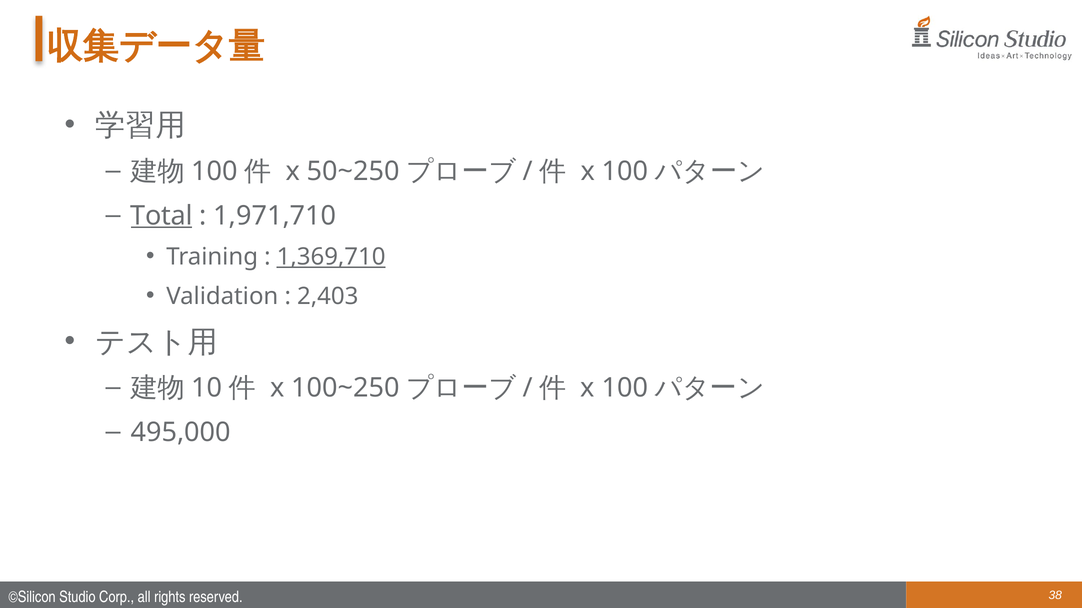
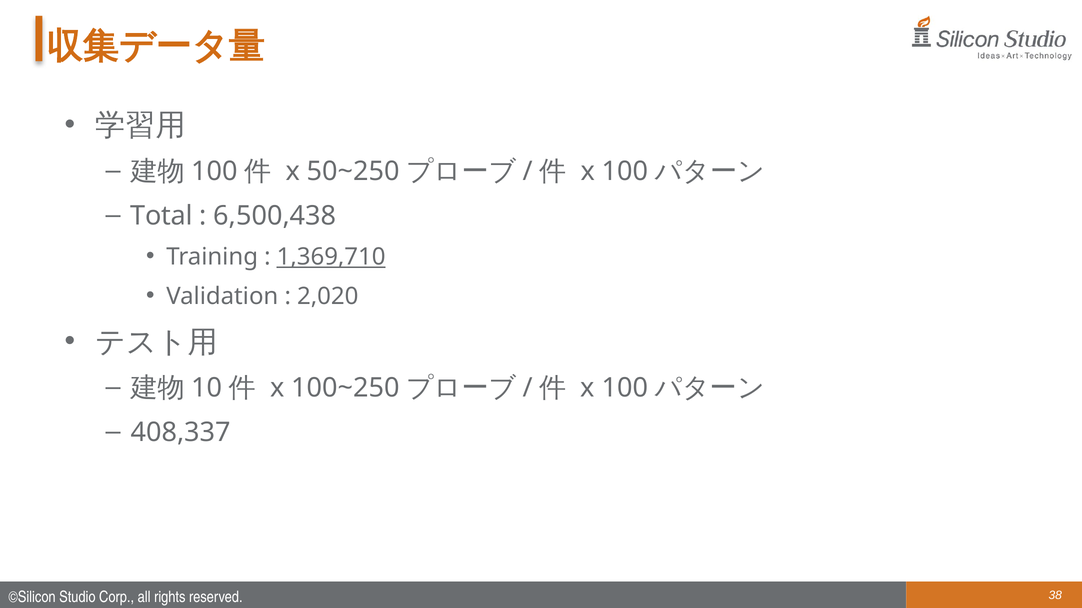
Total underline: present -> none (162, 216)
1,971,710: 1,971,710 -> 6,500,438 (275, 216)
2,403: 2,403 -> 2,020 (328, 296)
495,000: 495,000 -> 408,337 (181, 433)
